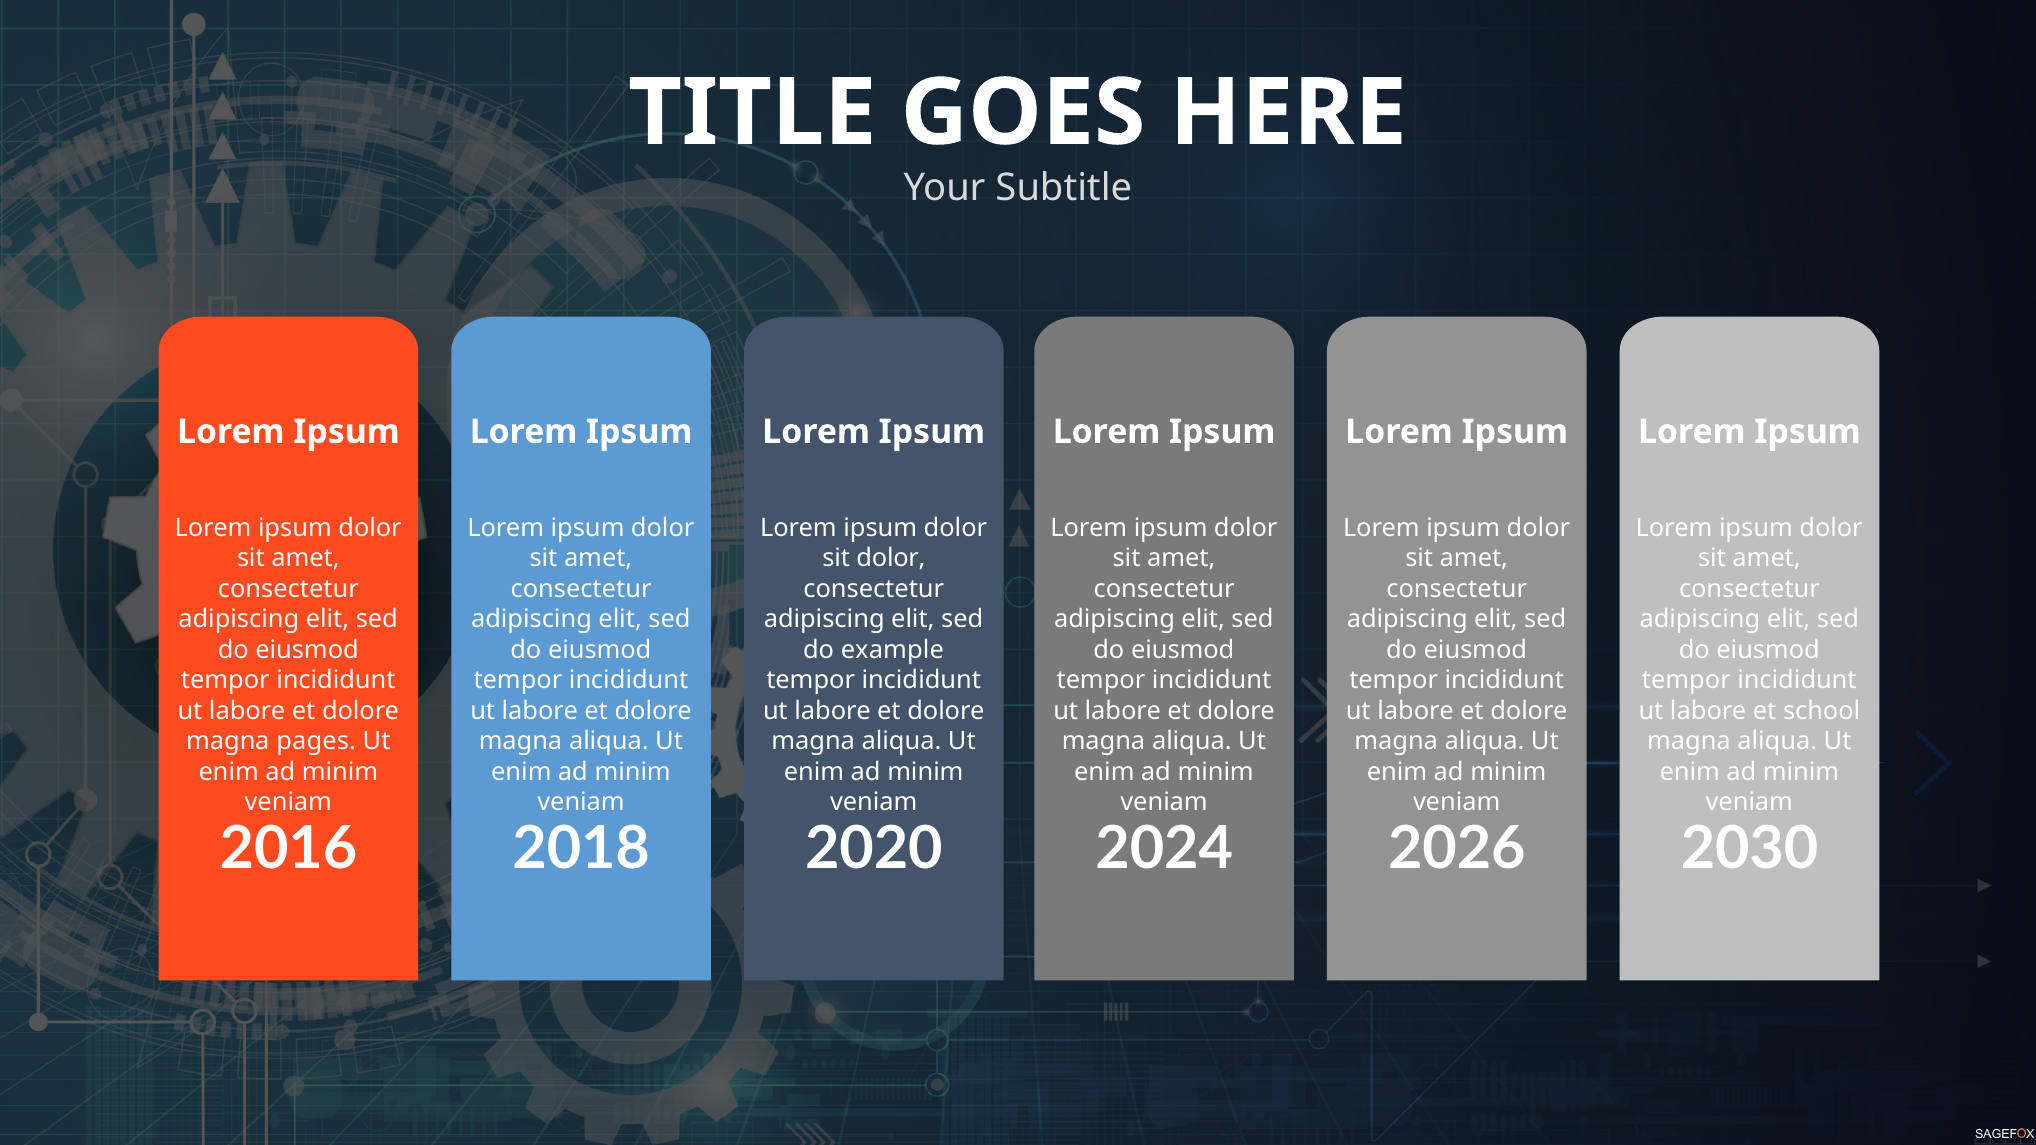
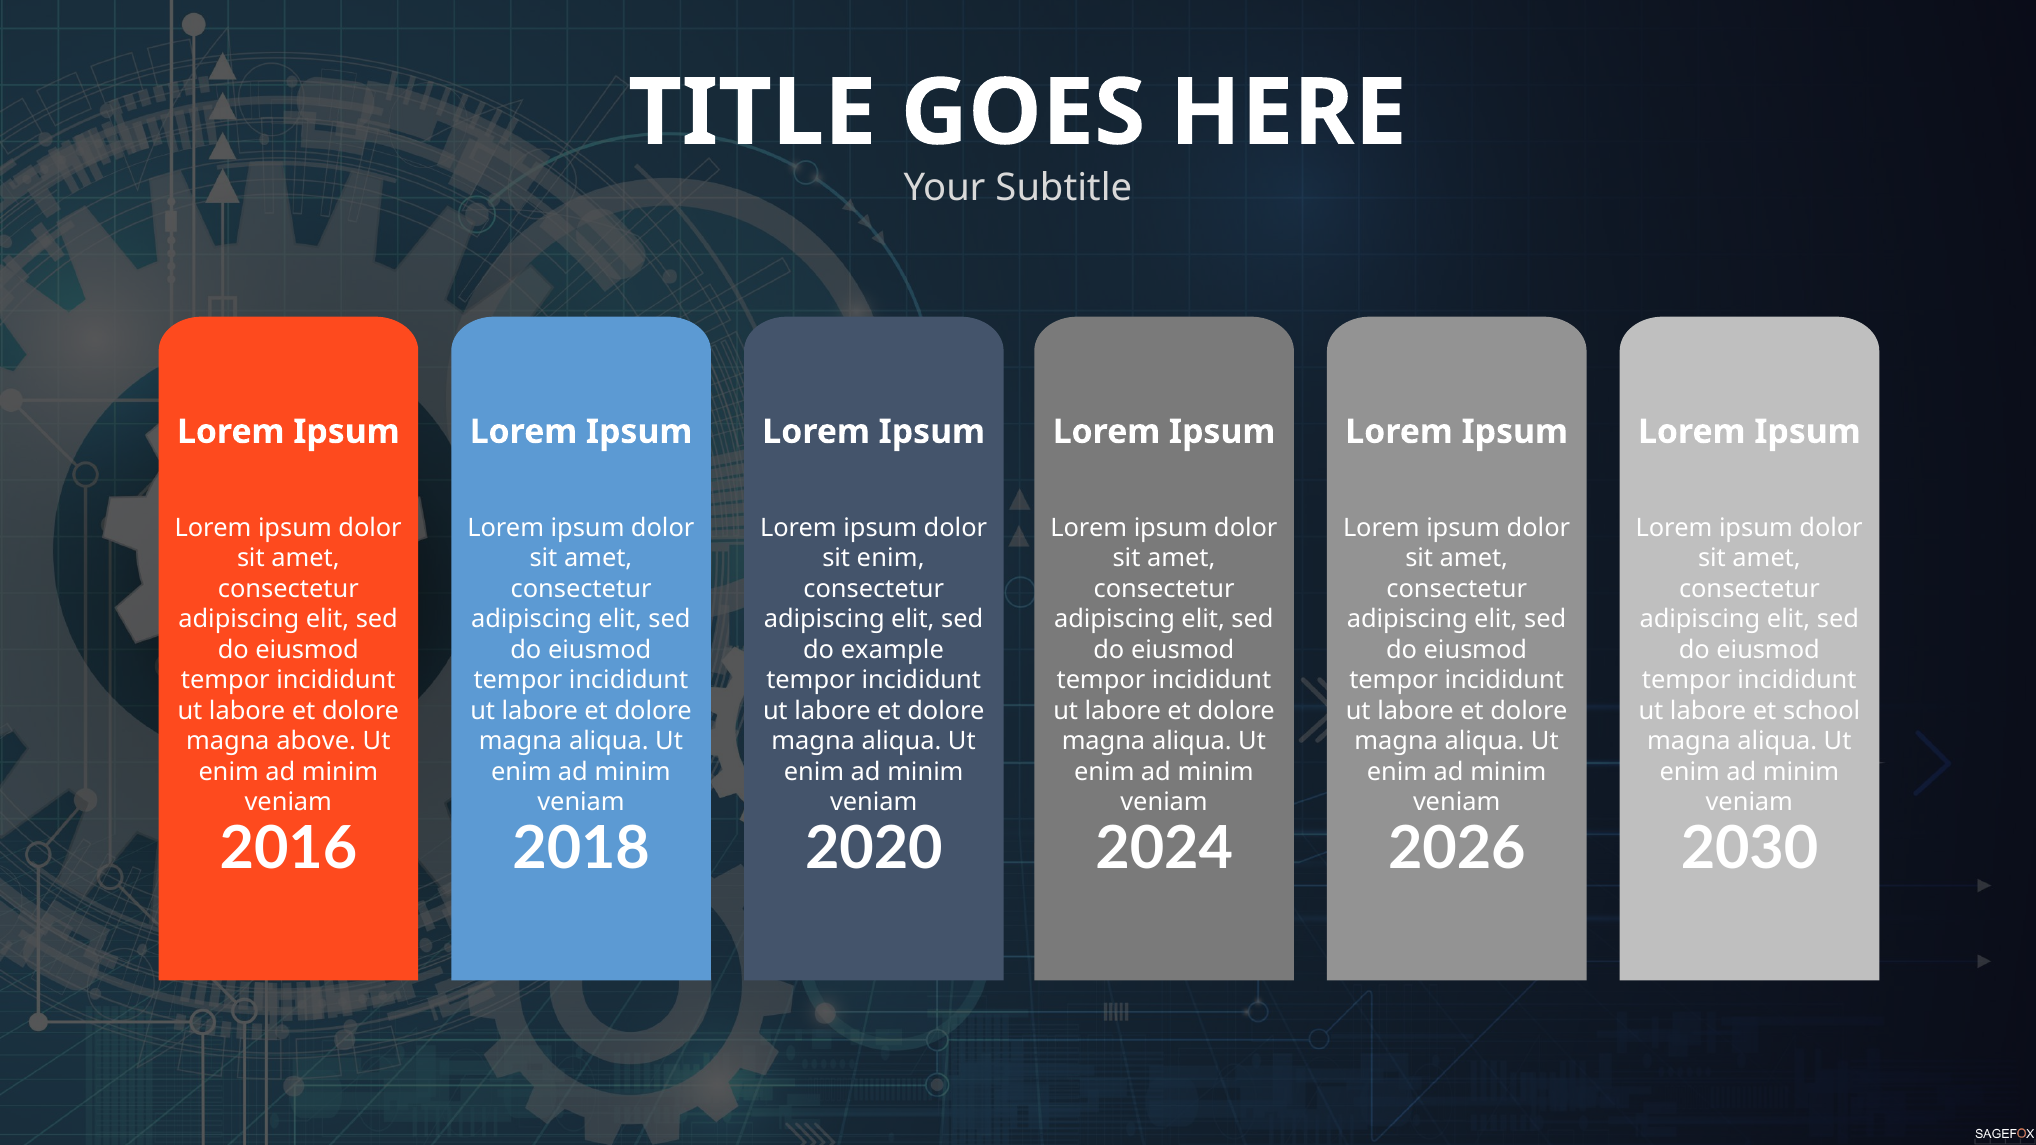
sit dolor: dolor -> enim (891, 558)
pages: pages -> above (316, 742)
